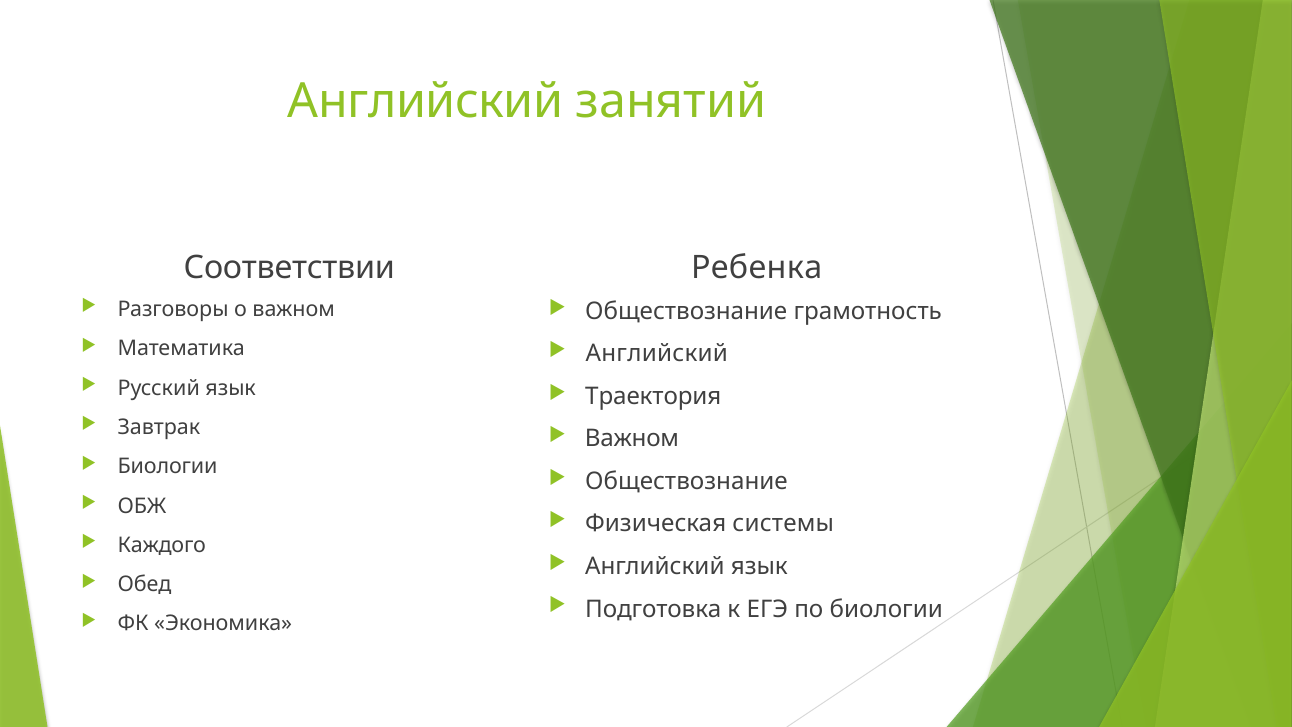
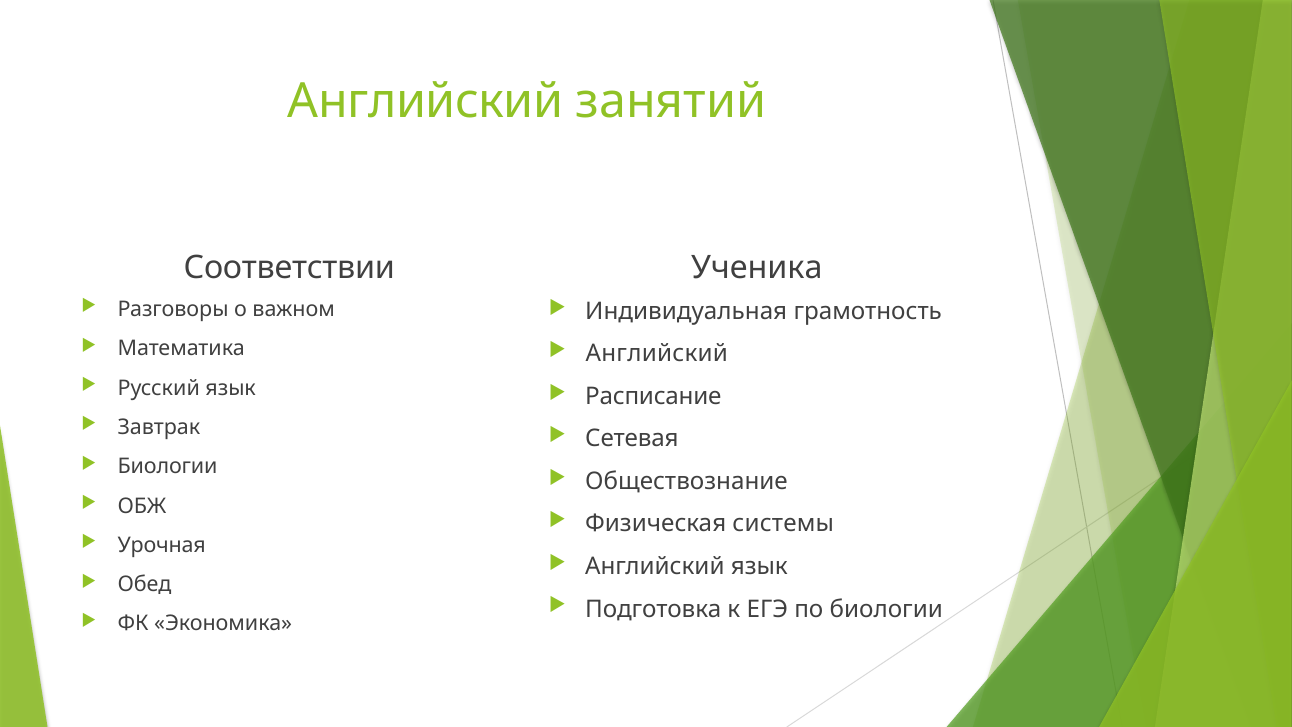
Ребенка: Ребенка -> Ученика (757, 268)
Обществознание: Обществознание -> Индивидуальная (686, 311)
Траектория: Траектория -> Расписание (653, 396)
Важном: Важном -> Сетевая (632, 439)
Каждого: Каждого -> Урочная (162, 545)
